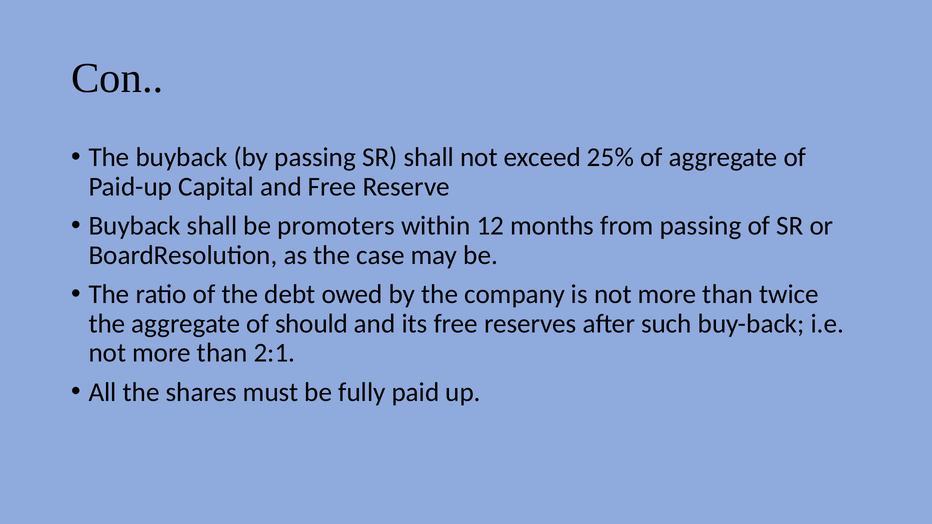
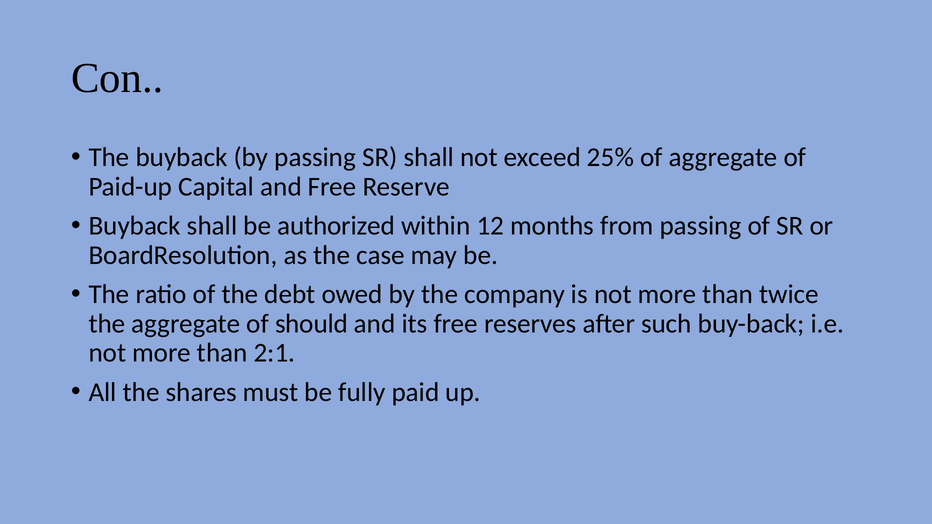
promoters: promoters -> authorized (336, 226)
